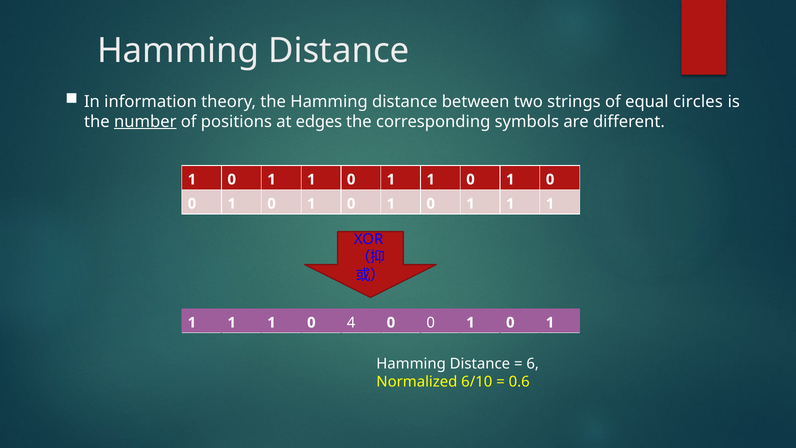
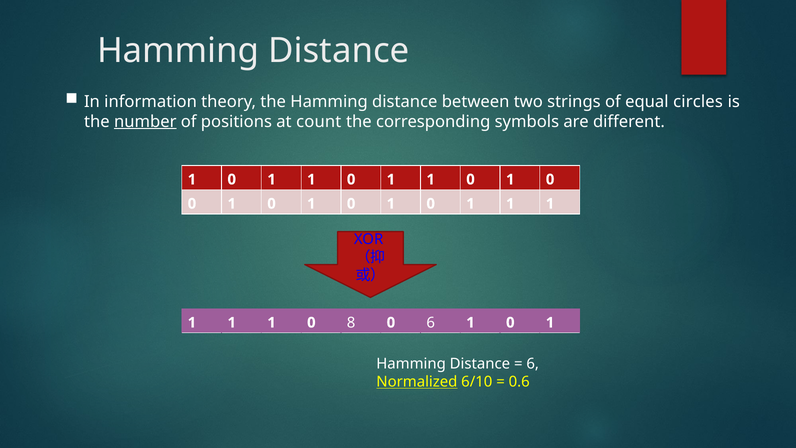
edges: edges -> count (319, 121)
4: 4 -> 8 (351, 322)
0: 0 -> 6 (431, 322)
Normalized underline: none -> present (417, 382)
